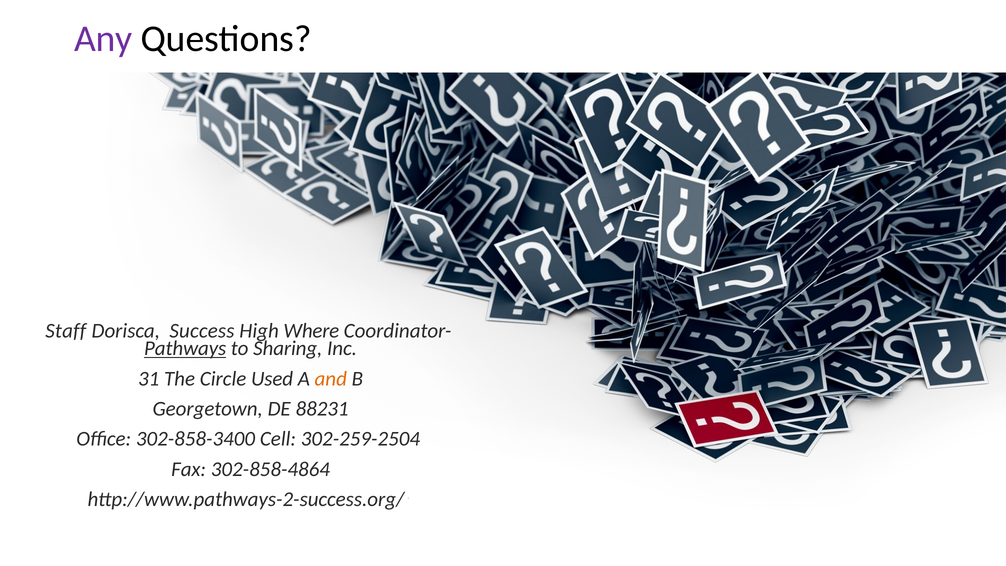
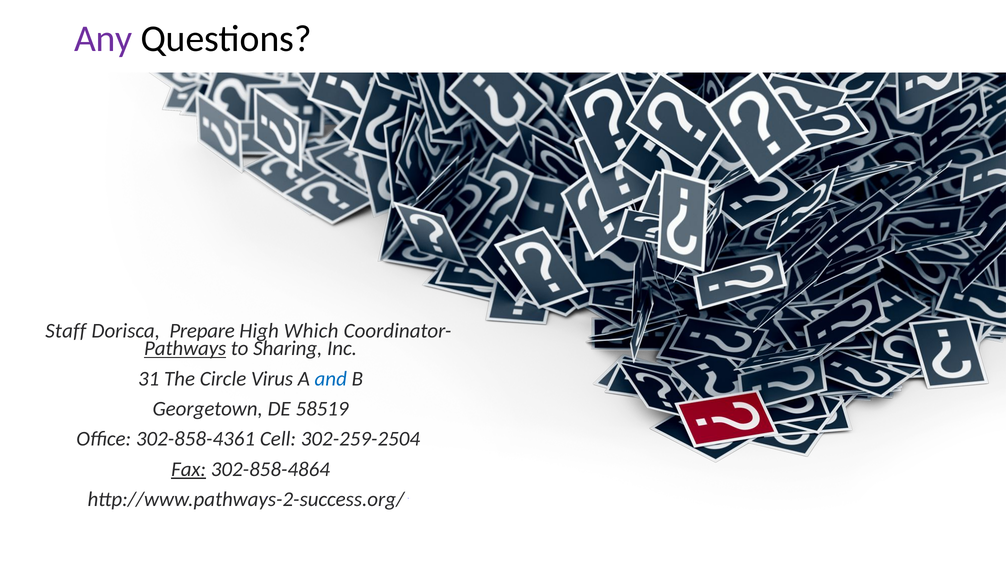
Success: Success -> Prepare (202, 331)
Where: Where -> Which (311, 331)
Used: Used -> Virus (272, 379)
and colour: orange -> blue (331, 379)
88231: 88231 -> 58519 (322, 409)
302-858-3400: 302-858-3400 -> 302-858-4361 (195, 439)
Fax underline: none -> present (189, 469)
